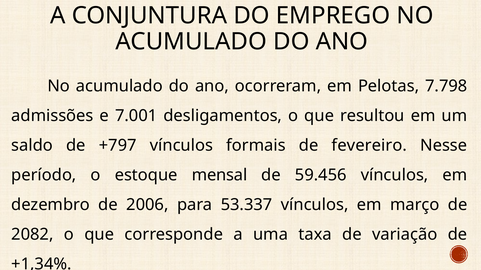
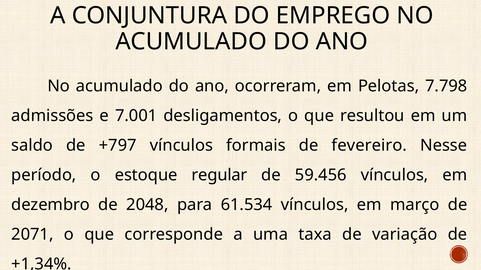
mensal: mensal -> regular (220, 175)
2006: 2006 -> 2048 (147, 205)
53.337: 53.337 -> 61.534 (247, 205)
2082: 2082 -> 2071 (32, 235)
